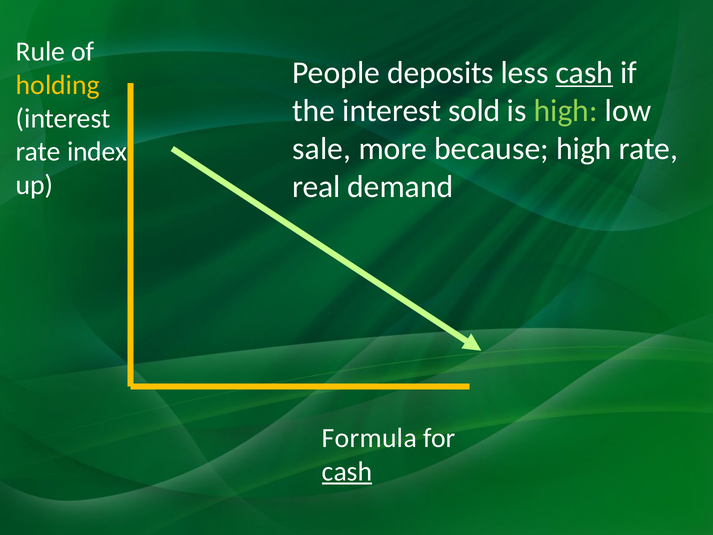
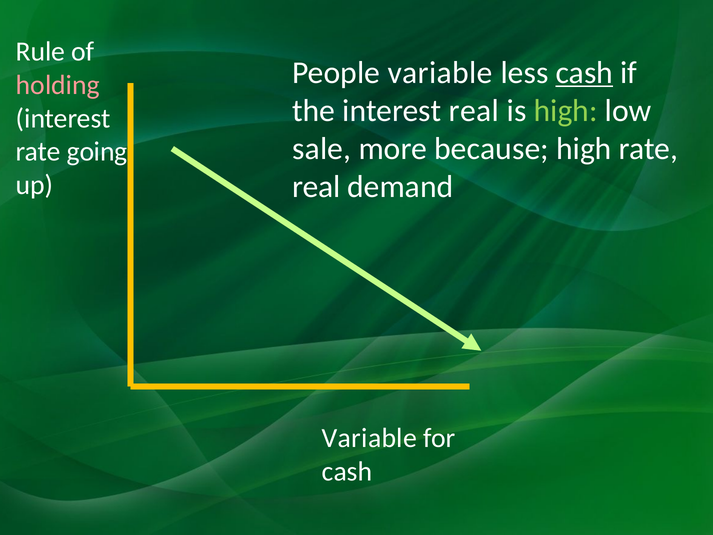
People deposits: deposits -> variable (440, 73)
holding colour: yellow -> pink (58, 85)
interest sold: sold -> real (474, 111)
index: index -> going (97, 152)
Formula: Formula -> Variable (369, 438)
cash underline: present -> none (347, 471)
